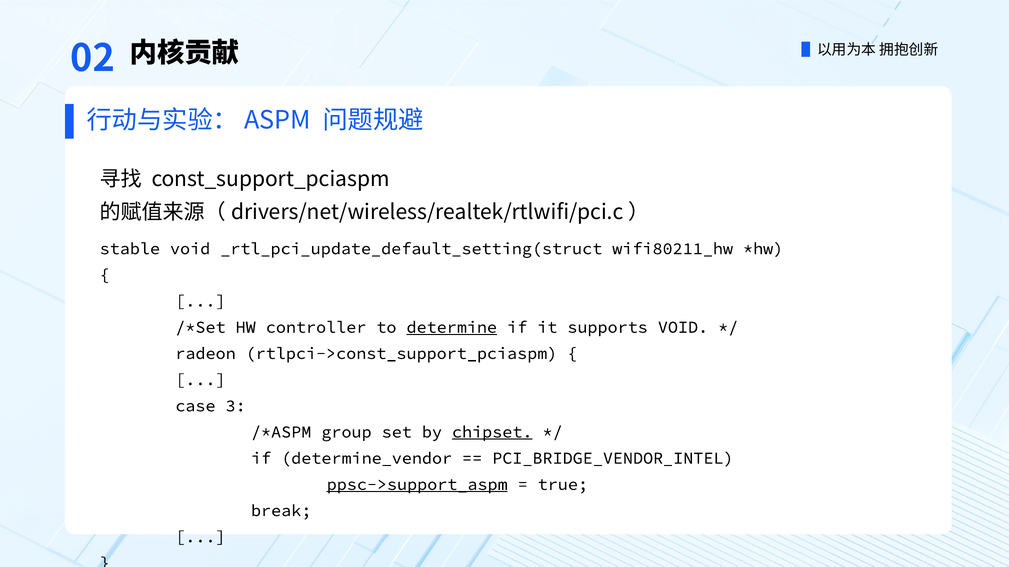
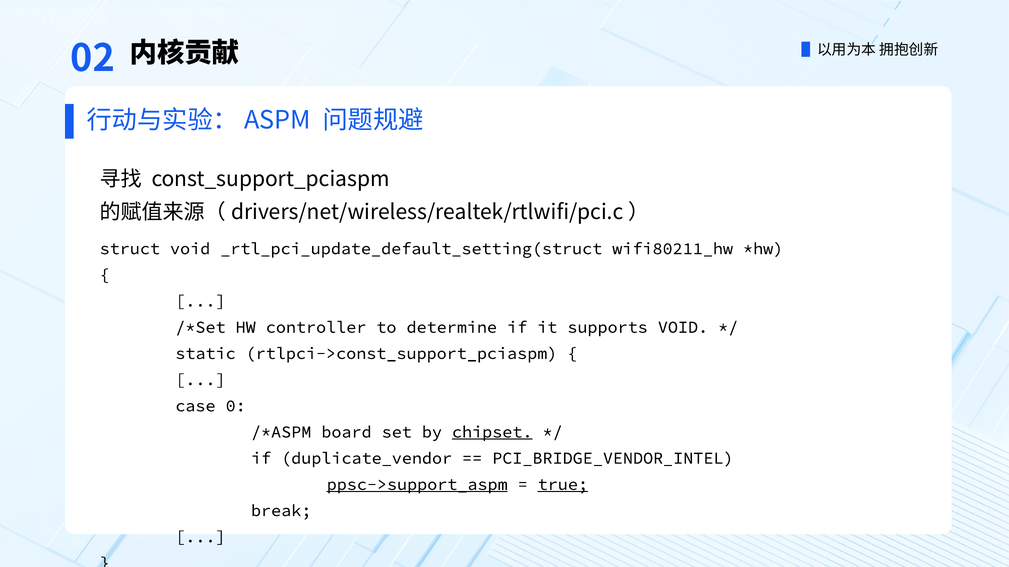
stable: stable -> struct (130, 249)
determine underline: present -> none (452, 328)
radeon: radeon -> static (206, 354)
3: 3 -> 0 (236, 406)
group: group -> board (346, 432)
determine_vendor: determine_vendor -> duplicate_vendor (367, 459)
true underline: none -> present (563, 485)
